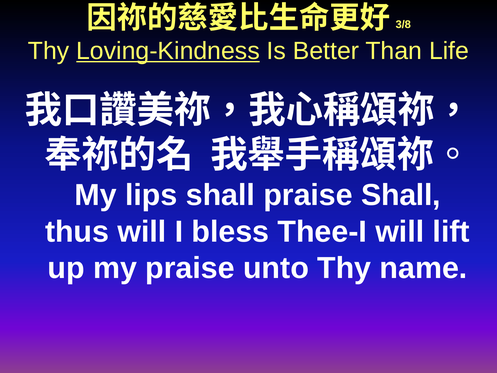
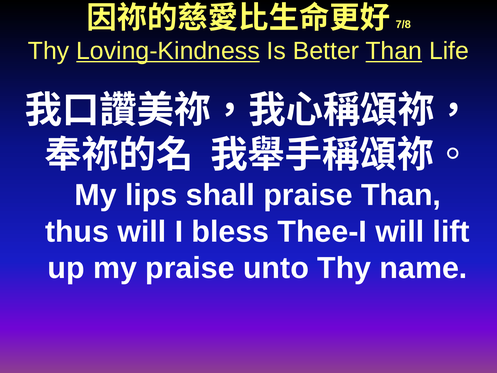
3/8: 3/8 -> 7/8 (403, 25)
Than underline: none -> present (394, 51)
praise Shall: Shall -> Than (401, 195)
